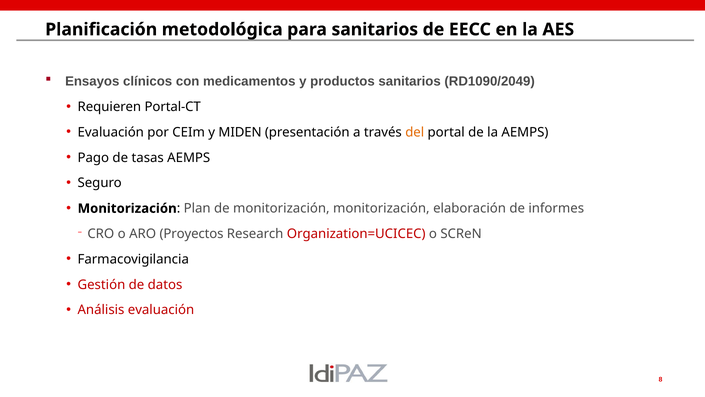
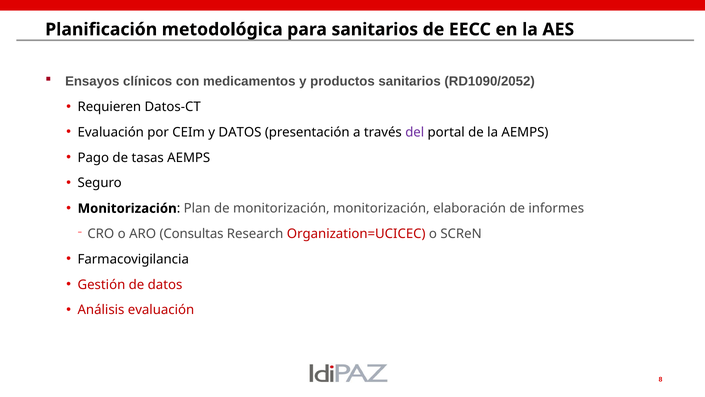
RD1090/2049: RD1090/2049 -> RD1090/2052 (490, 81)
Portal-CT: Portal-CT -> Datos-CT (173, 107)
y MIDEN: MIDEN -> DATOS (240, 132)
del colour: orange -> purple (415, 132)
Proyectos: Proyectos -> Consultas (192, 234)
